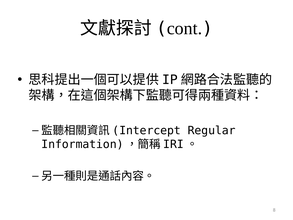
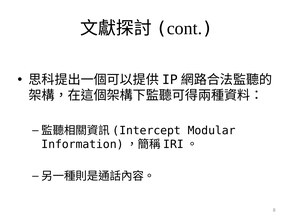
Regular: Regular -> Modular (212, 130)
